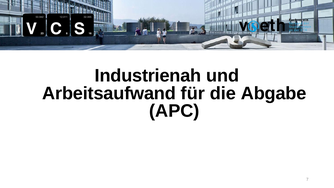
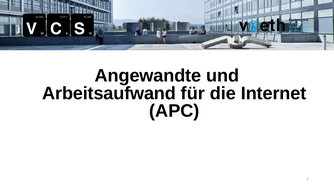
Industrienah: Industrienah -> Angewandte (148, 76)
Abgabe: Abgabe -> Internet (274, 93)
